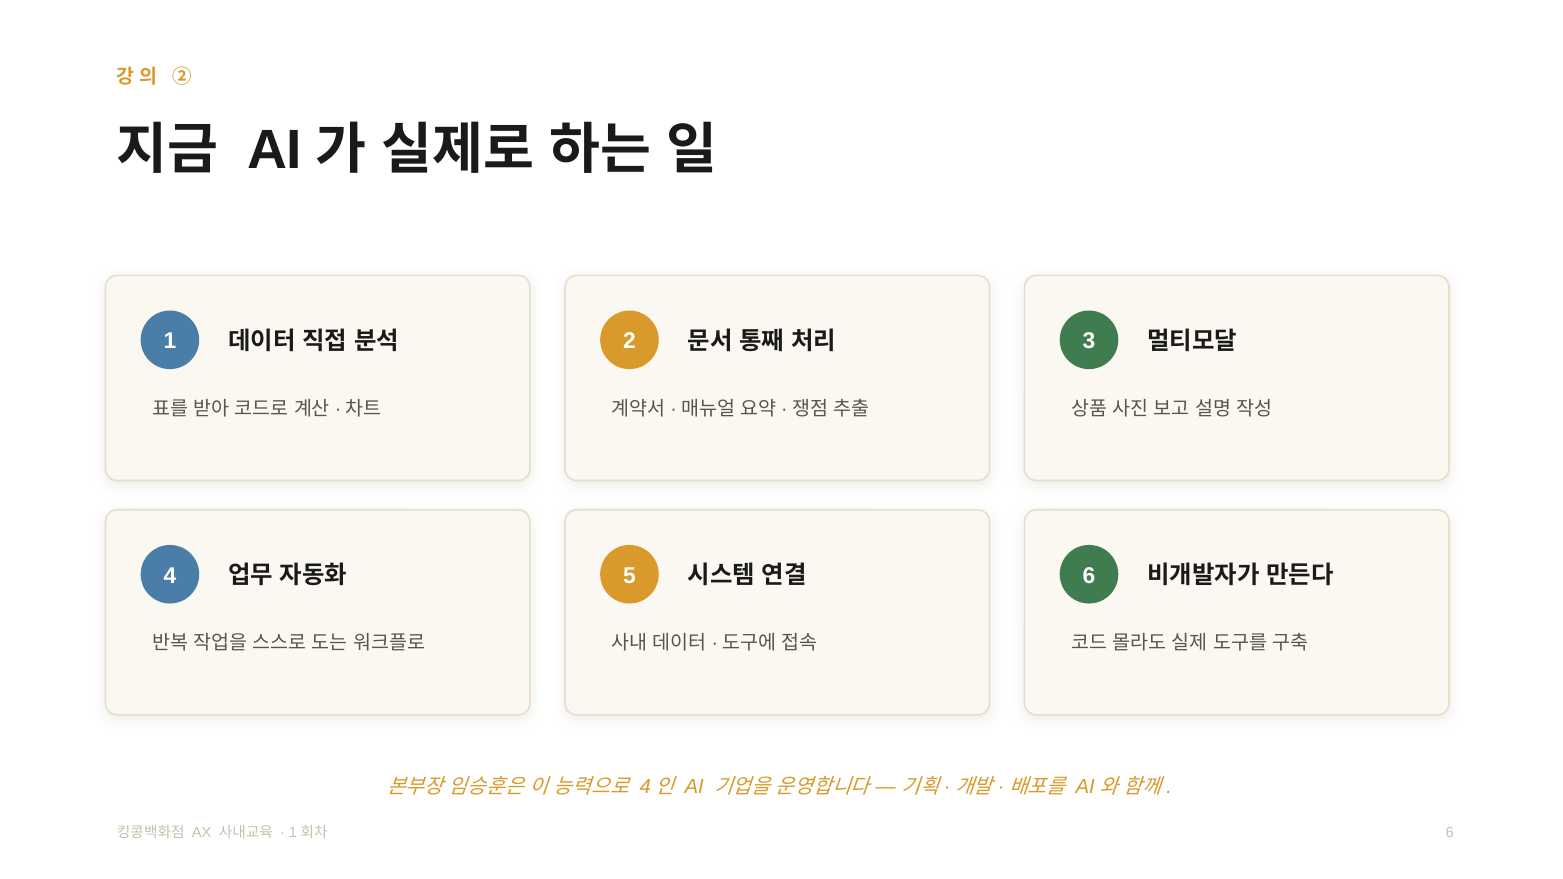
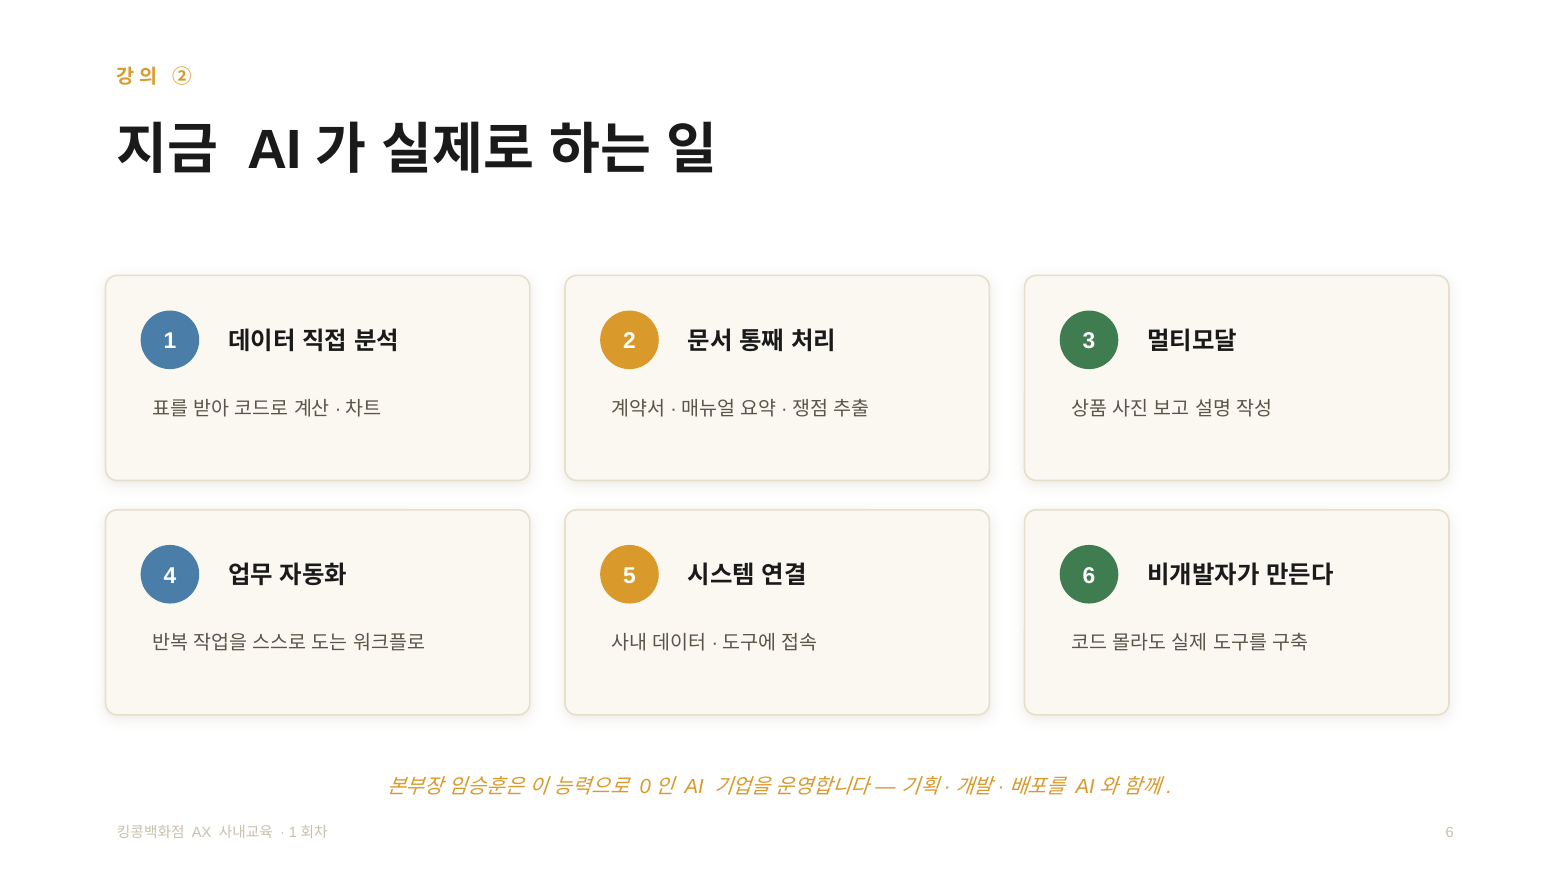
4: 4 -> 0 (645, 787)
